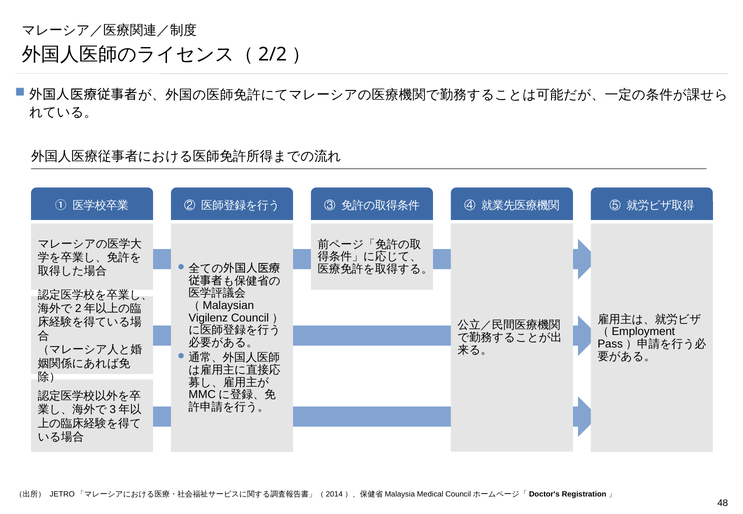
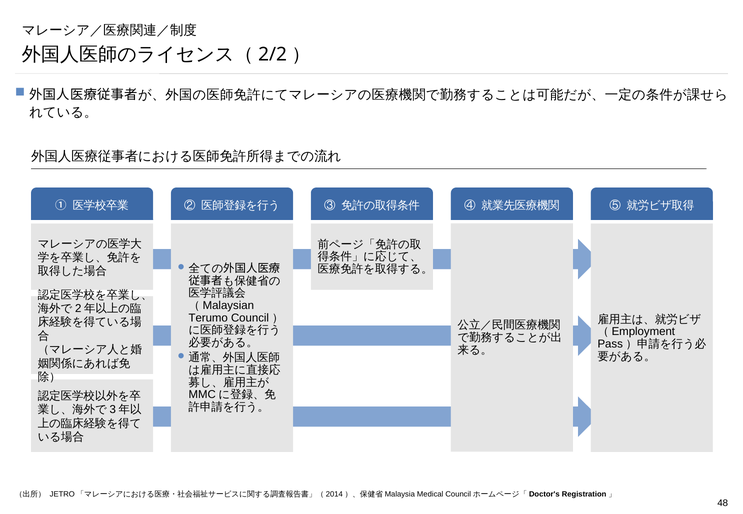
Vigilenz: Vigilenz -> Terumo (208, 318)
